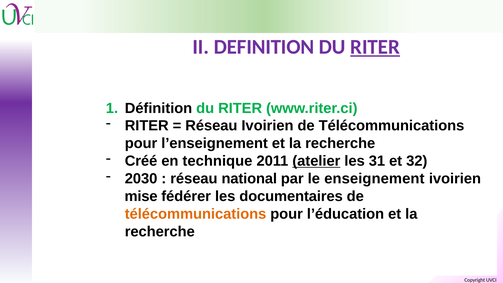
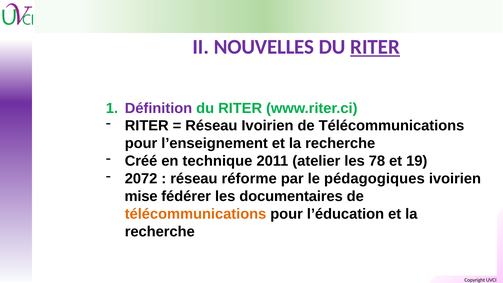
DEFINITION: DEFINITION -> NOUVELLES (264, 47)
Définition colour: black -> purple (158, 108)
atelier underline: present -> none (316, 161)
31: 31 -> 78 (377, 161)
32: 32 -> 19 (417, 161)
2030: 2030 -> 2072 (141, 179)
national: national -> réforme (249, 179)
enseignement: enseignement -> pédagogiques (374, 179)
